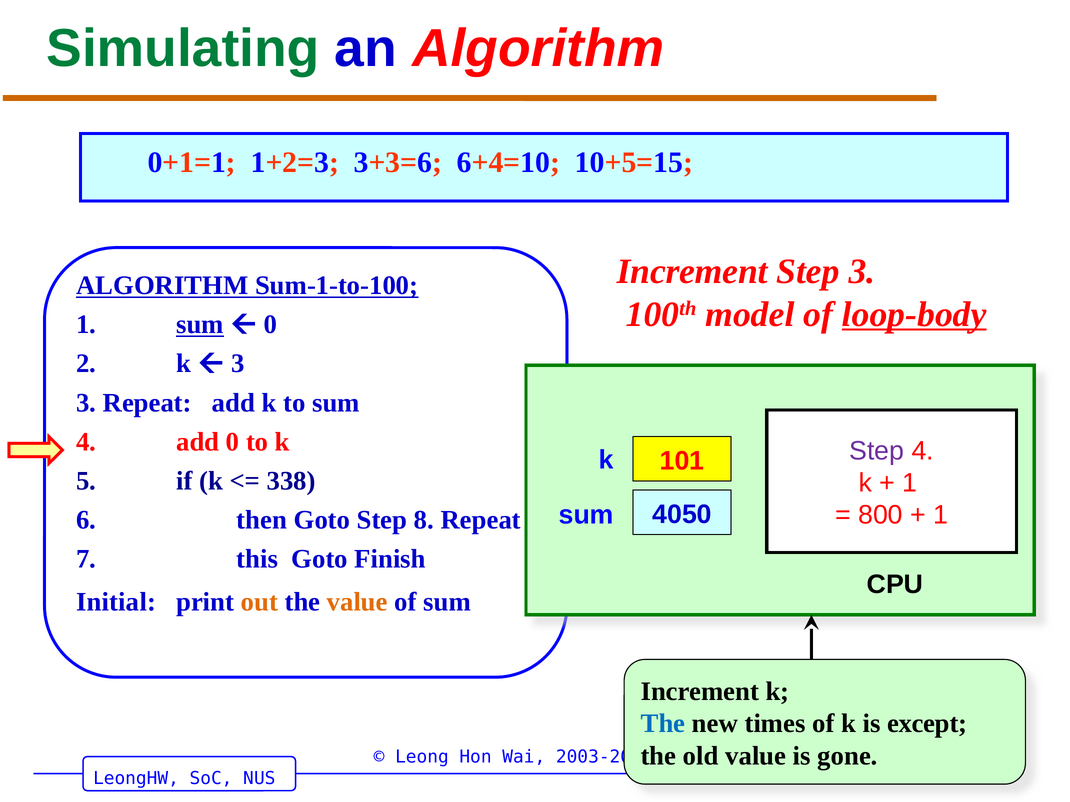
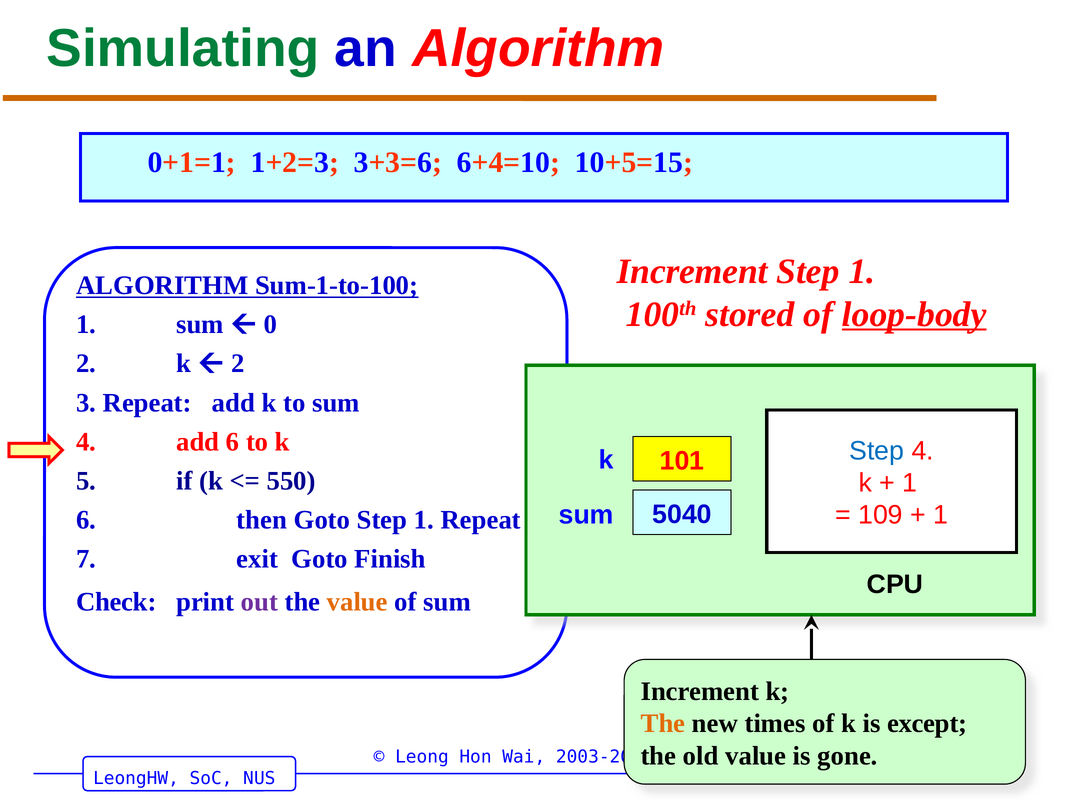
3: 3 -> 1 (862, 272)
model: model -> stored (750, 315)
sum underline: present -> none (200, 325)
3: 3 -> 2 (238, 364)
add 0: 0 -> 6 (233, 442)
Step colour: purple -> blue (877, 451)
338: 338 -> 550 (291, 481)
4050: 4050 -> 5040 (682, 515)
800: 800 -> 109 (880, 515)
Goto Step 8: 8 -> 1 (424, 520)
this: this -> exit (257, 559)
Initial: Initial -> Check (116, 602)
out colour: orange -> purple (259, 602)
The colour: blue -> orange (663, 724)
